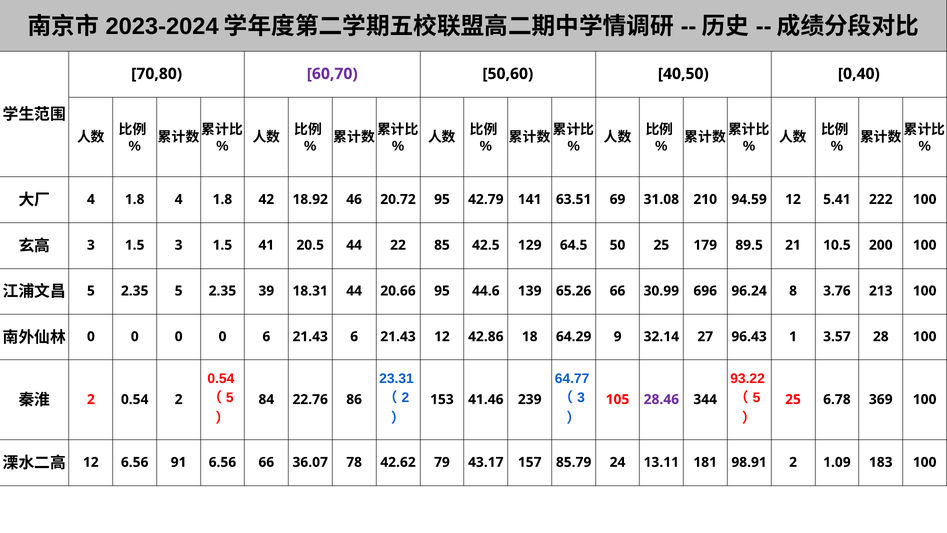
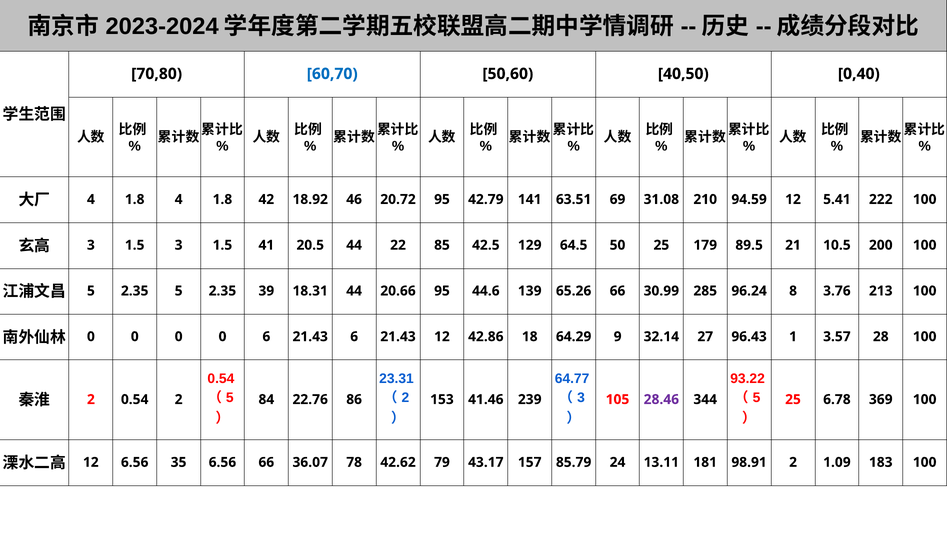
60,70 colour: purple -> blue (332, 74)
696: 696 -> 285 (705, 291)
91: 91 -> 35 (179, 462)
